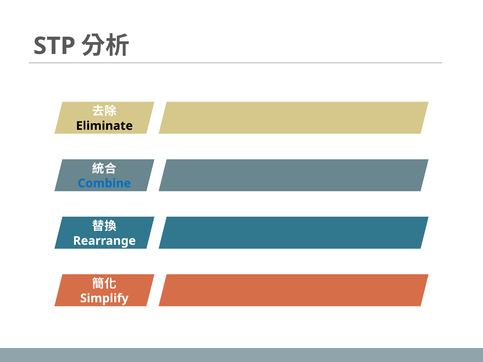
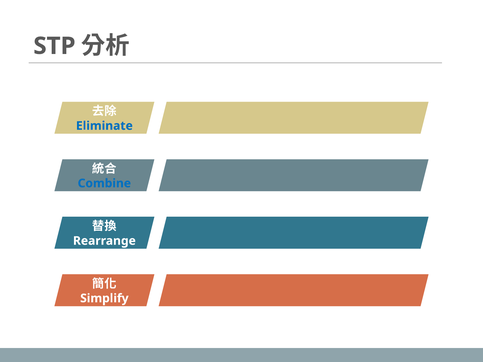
Eliminate colour: black -> blue (104, 126)
